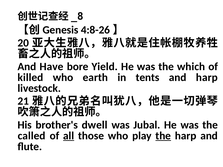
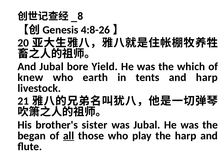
And Have: Have -> Jubal (52, 67)
killed: killed -> knew (30, 78)
dwell: dwell -> sister (95, 125)
called: called -> began (32, 136)
the underline: present -> none (163, 136)
